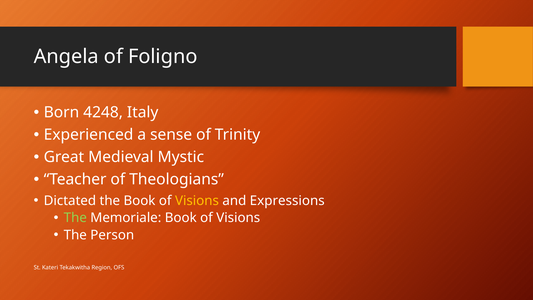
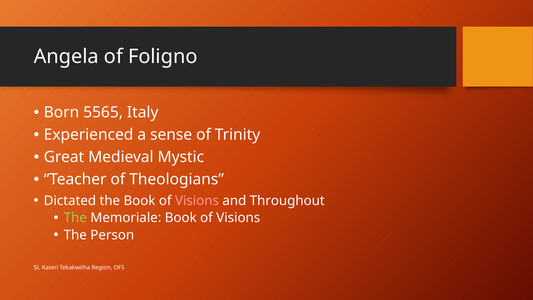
4248: 4248 -> 5565 (103, 112)
Visions colour: yellow -> pink (197, 201)
Expressions: Expressions -> Throughout (287, 201)
